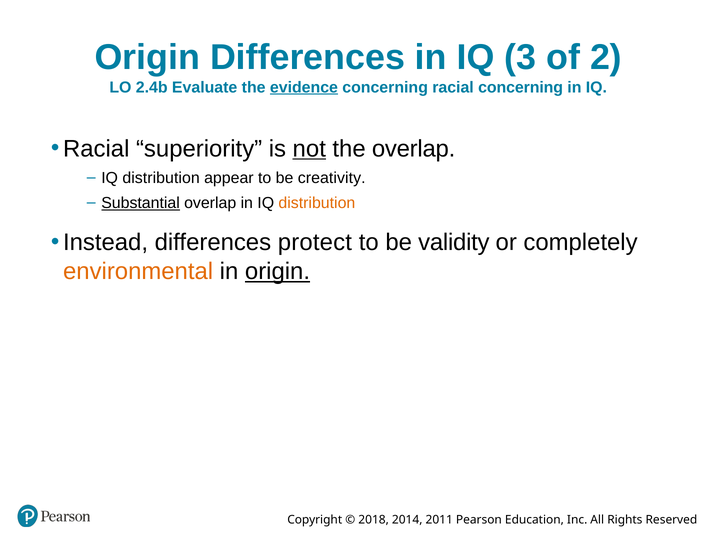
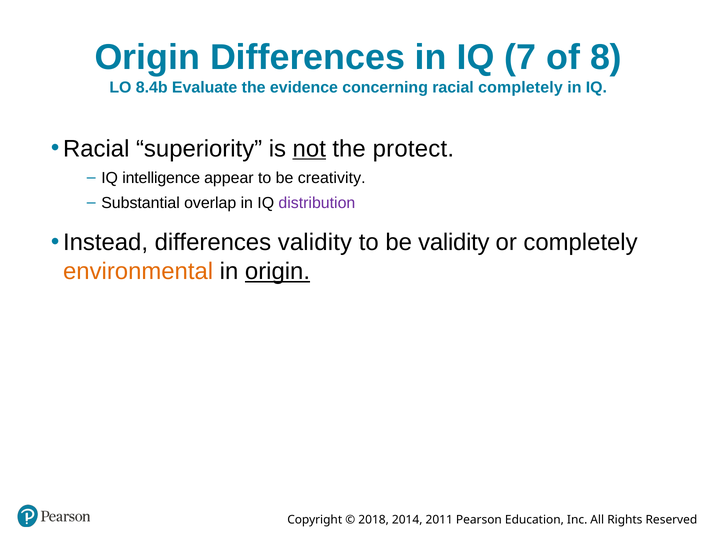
3: 3 -> 7 (520, 58)
2: 2 -> 8 (606, 58)
2.4b: 2.4b -> 8.4b (152, 87)
evidence underline: present -> none (304, 87)
racial concerning: concerning -> completely (520, 87)
the overlap: overlap -> protect (413, 149)
distribution: distribution -> intelligence (161, 178)
Substantial underline: present -> none (141, 203)
distribution colour: orange -> purple (317, 203)
differences protect: protect -> validity (315, 242)
